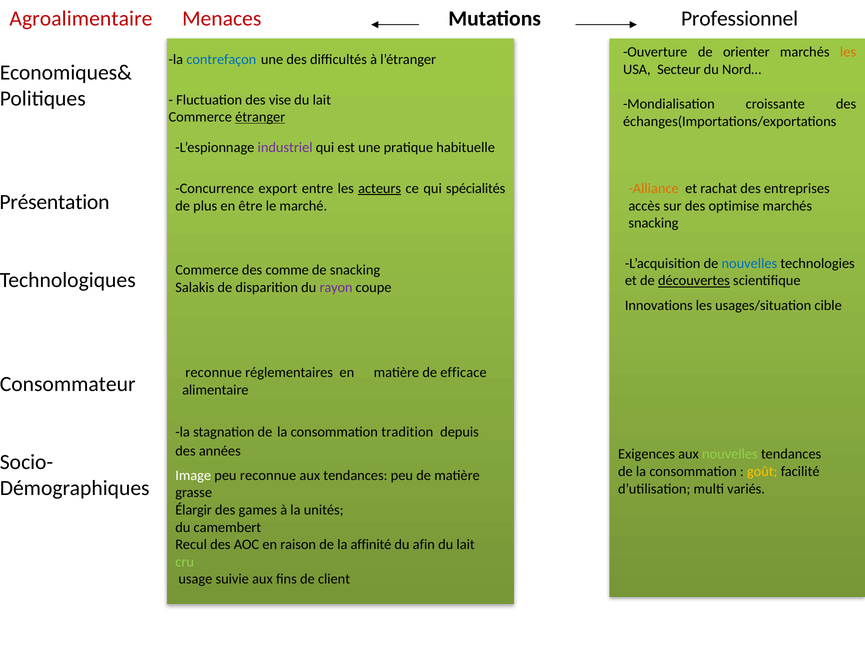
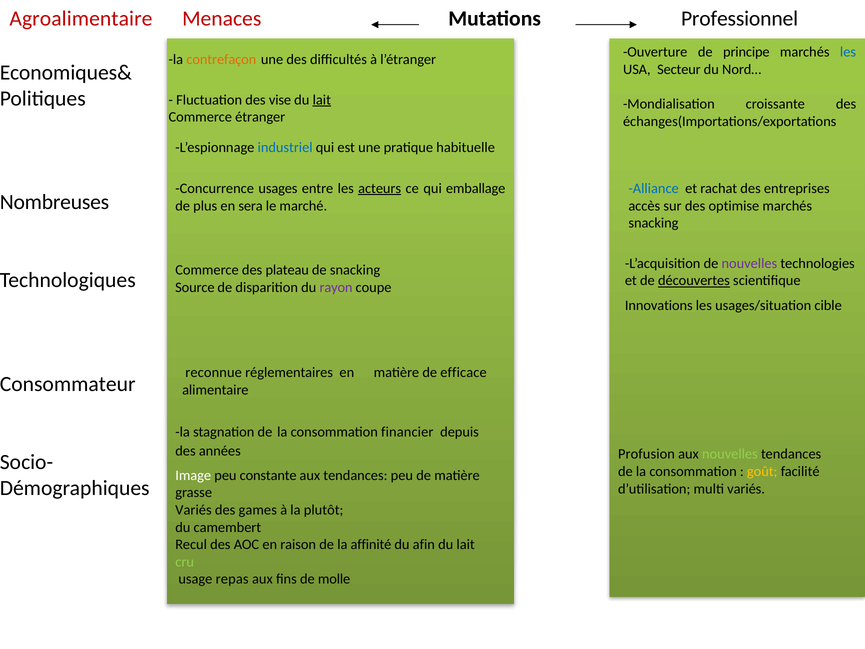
orienter: orienter -> principe (746, 52)
les colour: orange -> blue (848, 52)
contrefaçon colour: blue -> orange (221, 59)
lait underline: none -> present (322, 100)
étranger underline: present -> none (260, 117)
industriel colour: purple -> blue (285, 148)
export: export -> usages (278, 188)
spécialités: spécialités -> emballage (476, 188)
Alliance colour: orange -> blue (654, 188)
Présentation: Présentation -> Nombreuses (54, 202)
être: être -> sera (251, 206)
nouvelles colour: blue -> purple (749, 263)
comme: comme -> plateau (287, 270)
Salakis: Salakis -> Source (195, 287)
tradition: tradition -> financier (407, 432)
Exigences: Exigences -> Profusion (646, 454)
peu reconnue: reconnue -> constante (268, 475)
Élargir: Élargir -> Variés (193, 510)
unités: unités -> plutôt (324, 510)
suivie: suivie -> repas (232, 579)
client: client -> molle (334, 579)
